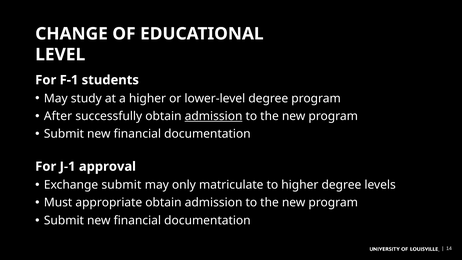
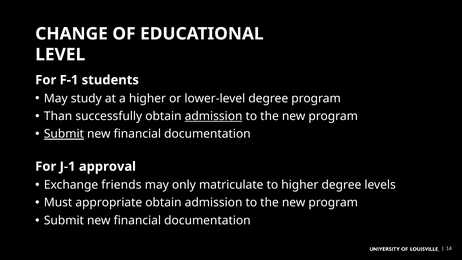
After: After -> Than (58, 116)
Submit underline: none -> present (64, 134)
Exchange submit: submit -> friends (121, 185)
